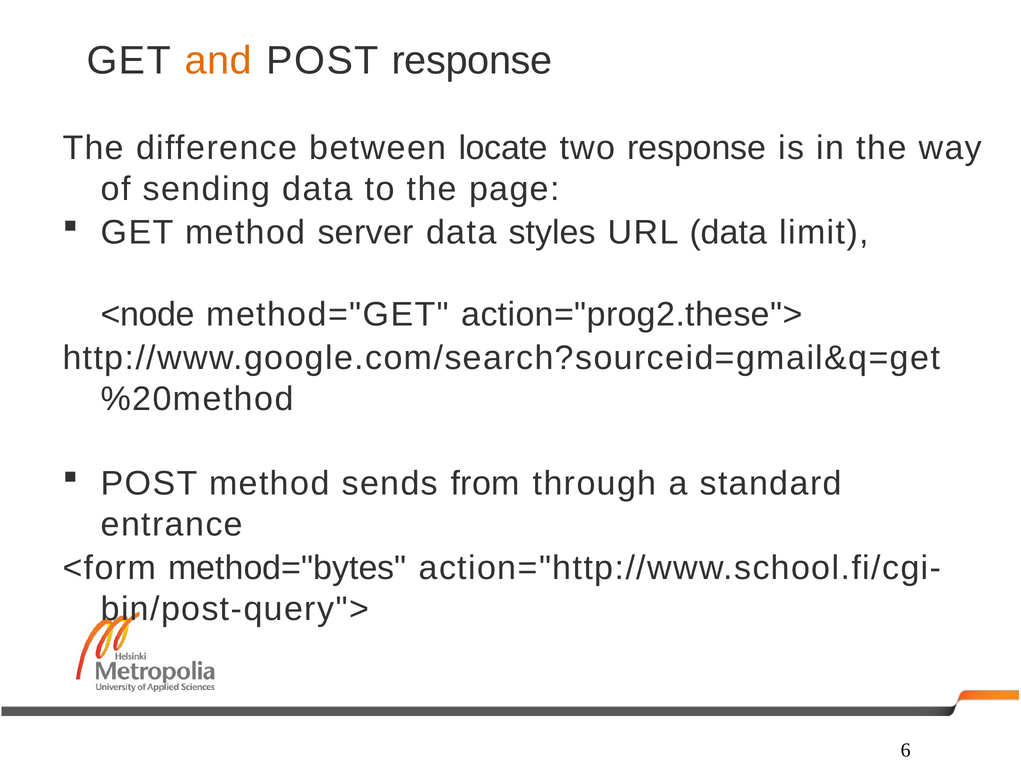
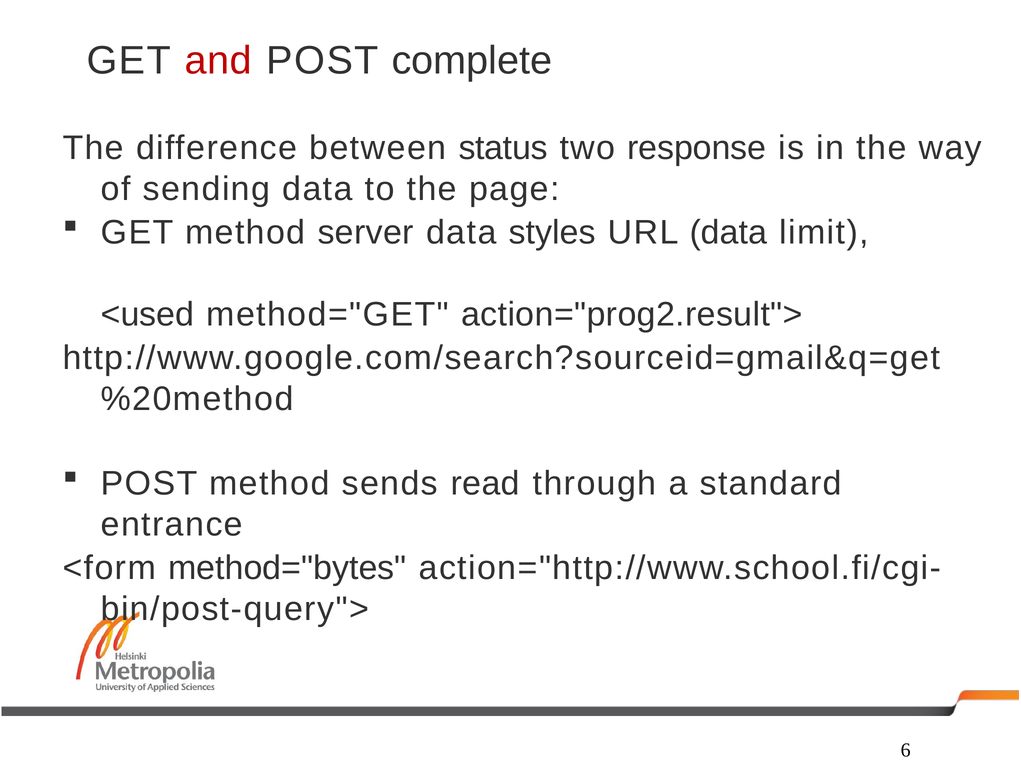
and colour: orange -> red (218, 61)
POST response: response -> complete (472, 61)
locate: locate -> status (503, 148)
<node: <node -> <used (148, 314)
action="prog2.these">: action="prog2.these"> -> action="prog2.result"> (632, 314)
from: from -> read (485, 483)
